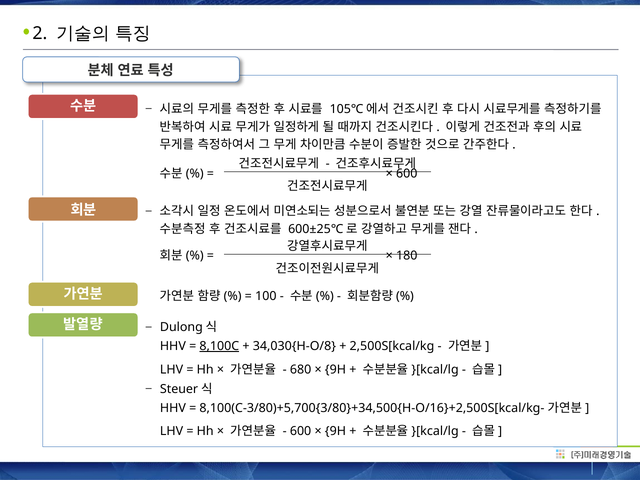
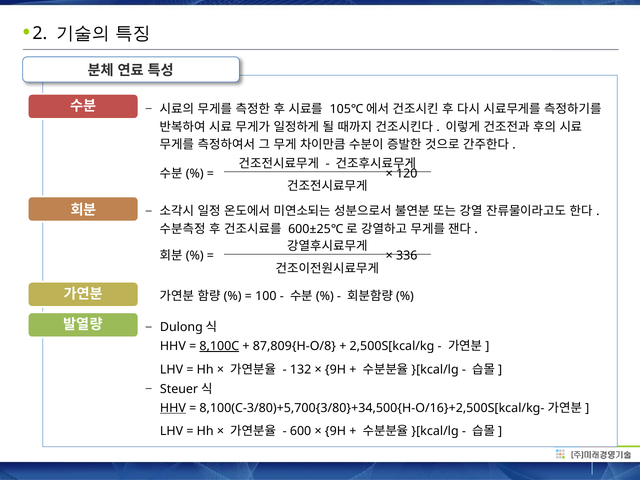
600: 600 -> 120 (407, 173)
180: 180 -> 336 (407, 256)
34,030{H-O/8: 34,030{H-O/8 -> 87,809{H-O/8 (294, 346)
680: 680 -> 132 (301, 369)
HHV underline: none -> present (173, 408)
